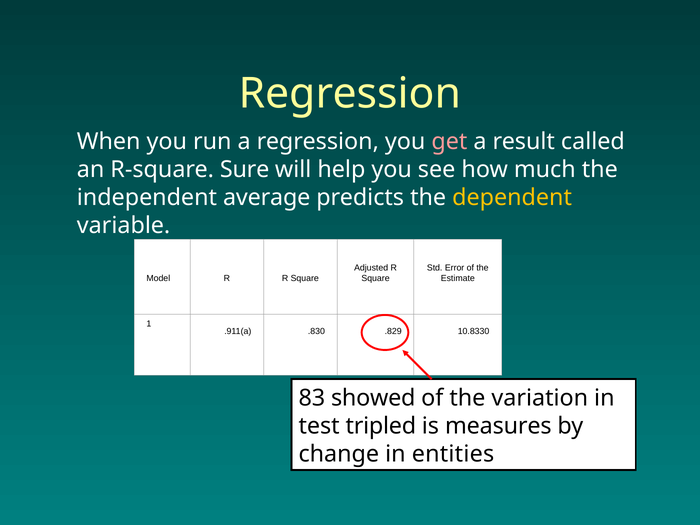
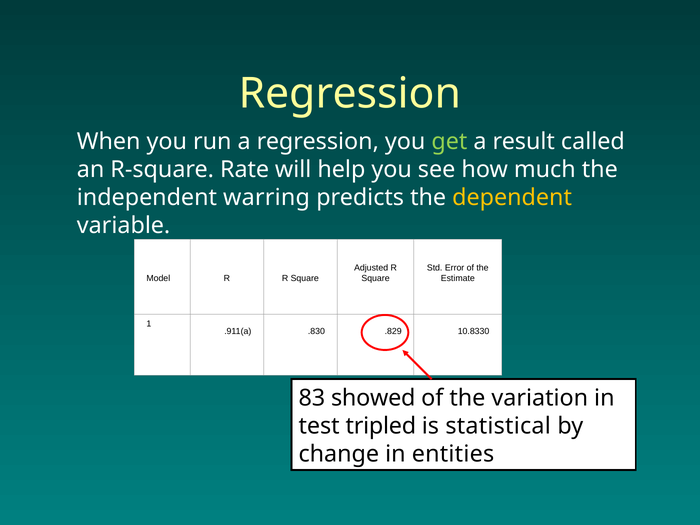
get colour: pink -> light green (449, 142)
Sure: Sure -> Rate (245, 170)
average: average -> warring (267, 198)
measures: measures -> statistical (498, 426)
